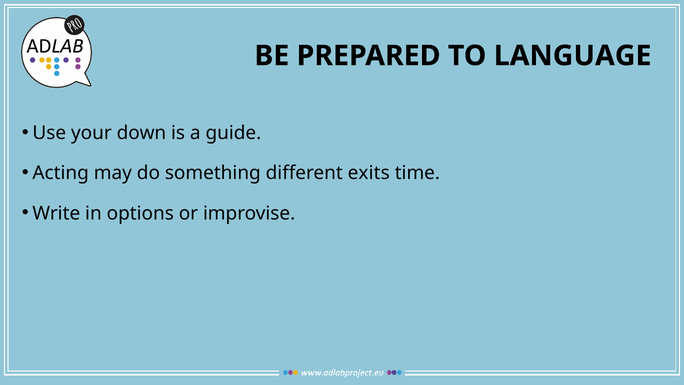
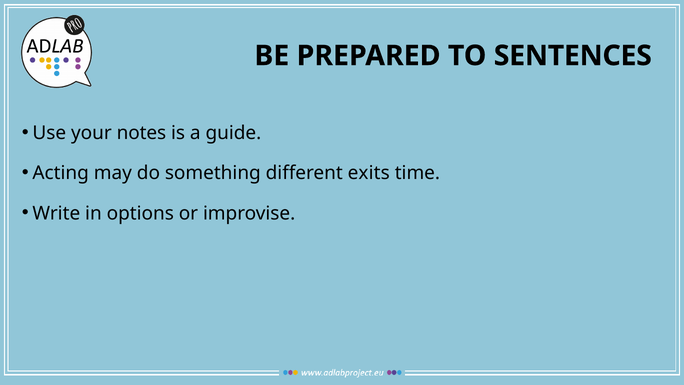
LANGUAGE: LANGUAGE -> SENTENCES (573, 56)
down: down -> notes (141, 133)
